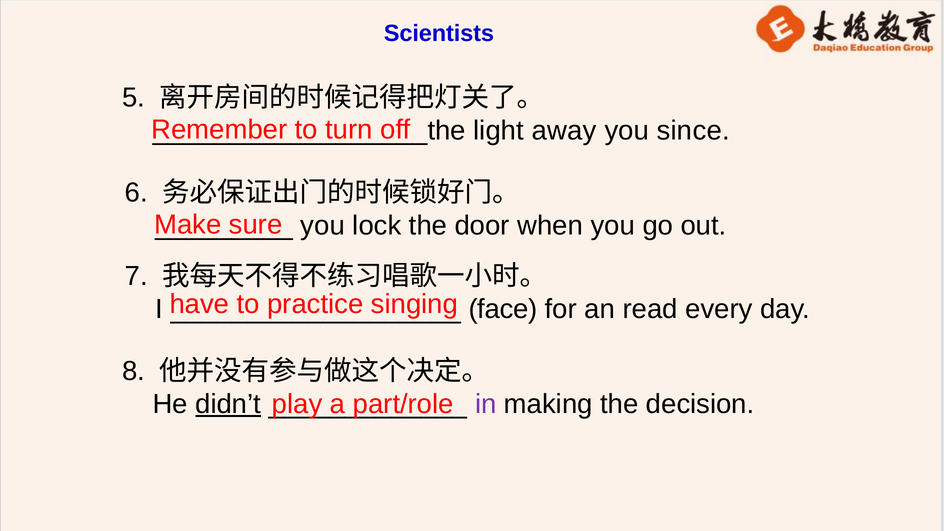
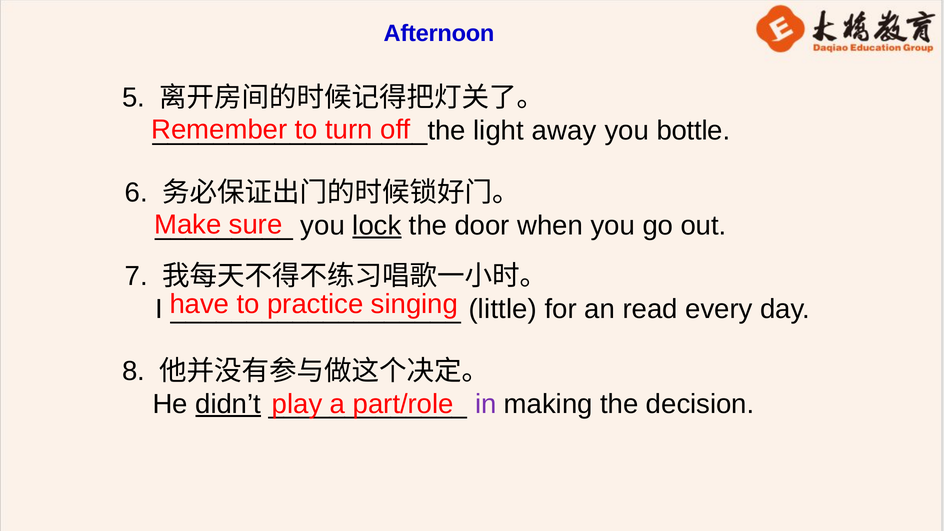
Scientists: Scientists -> Afternoon (439, 33)
since: since -> bottle (693, 131)
lock underline: none -> present (377, 226)
face: face -> little (503, 309)
